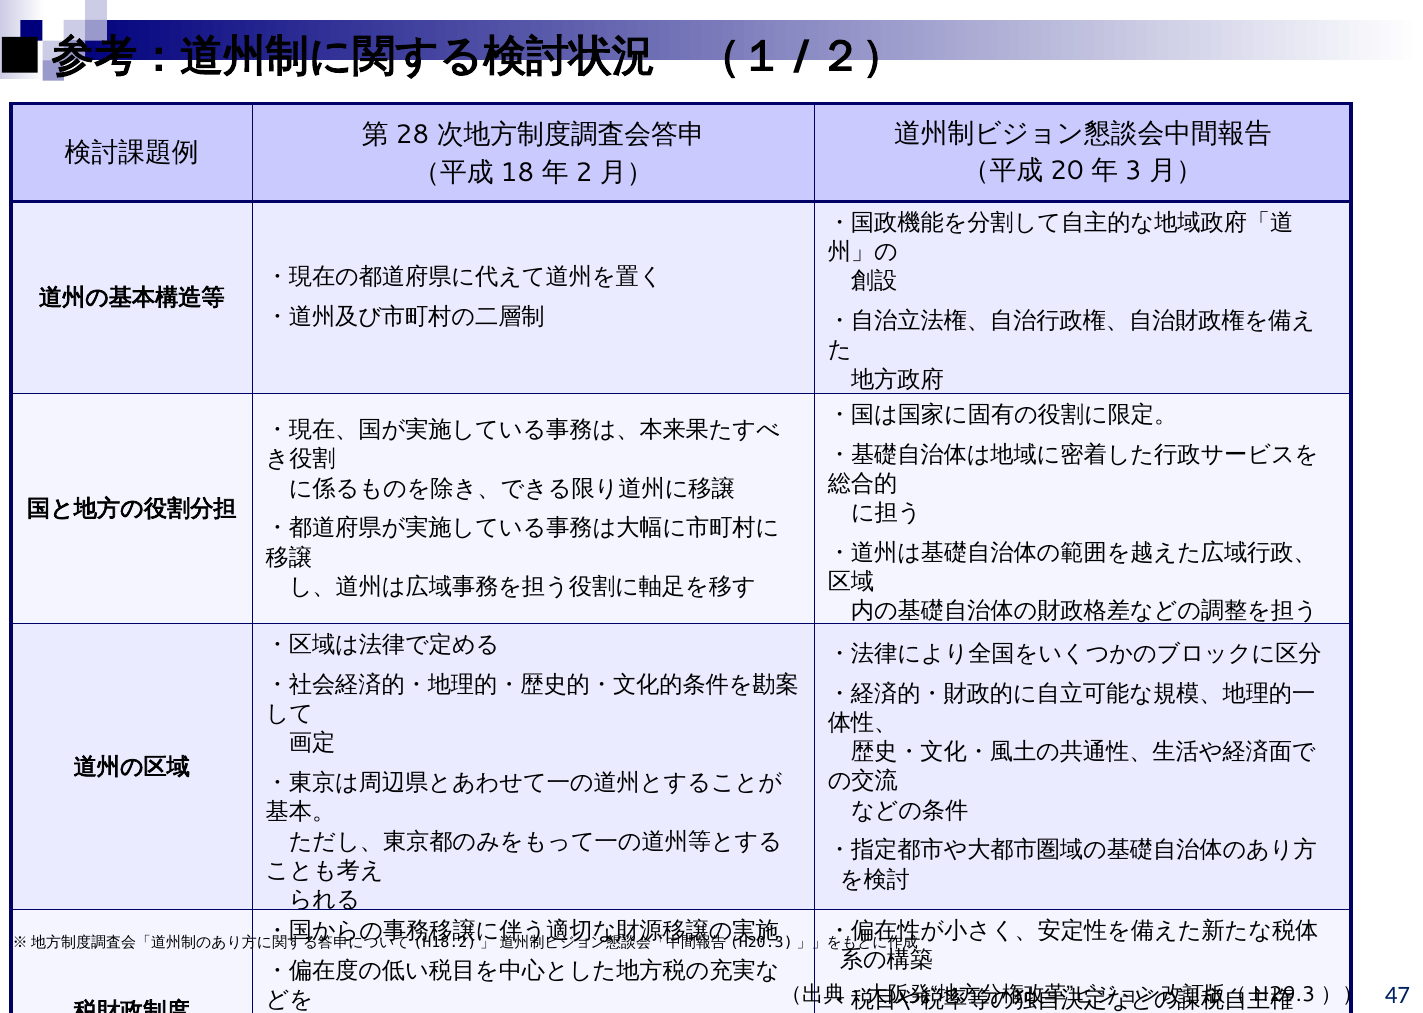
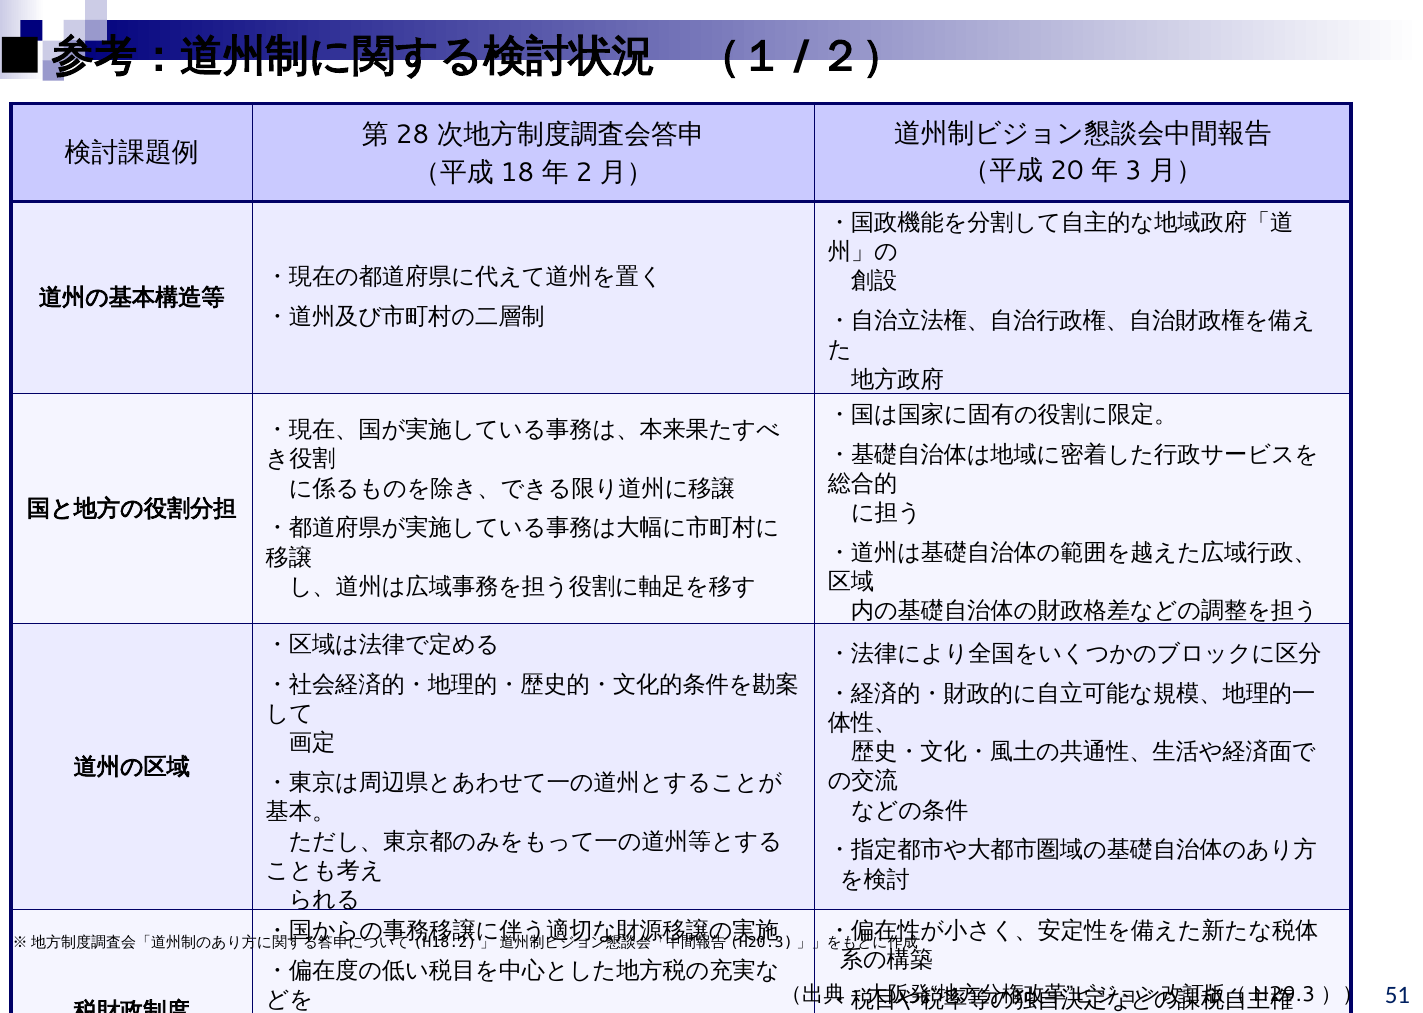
47: 47 -> 51 (1397, 995)
